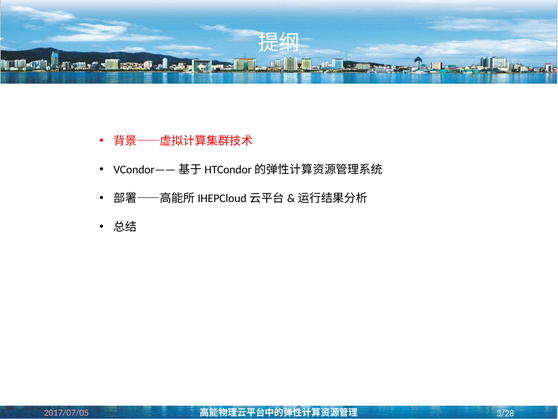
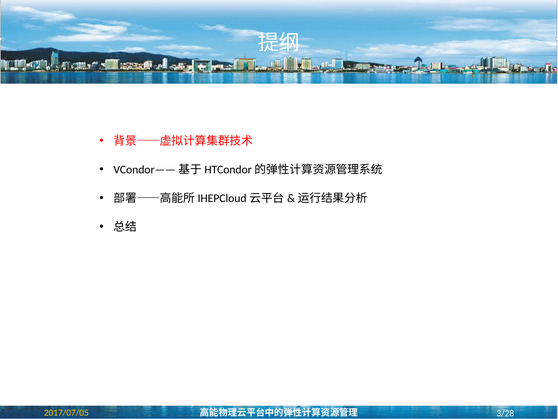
2017/07/05 colour: pink -> yellow (66, 412)
